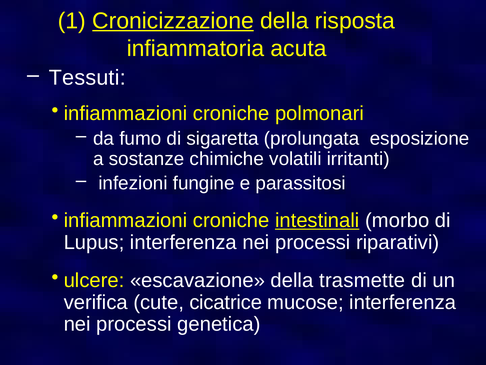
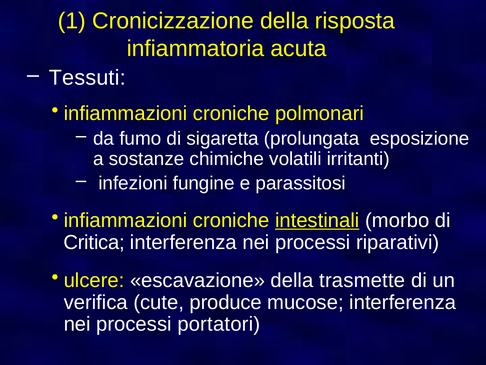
Cronicizzazione underline: present -> none (173, 21)
Lupus: Lupus -> Critica (94, 242)
cicatrice: cicatrice -> produce (226, 302)
genetica: genetica -> portatori (219, 324)
